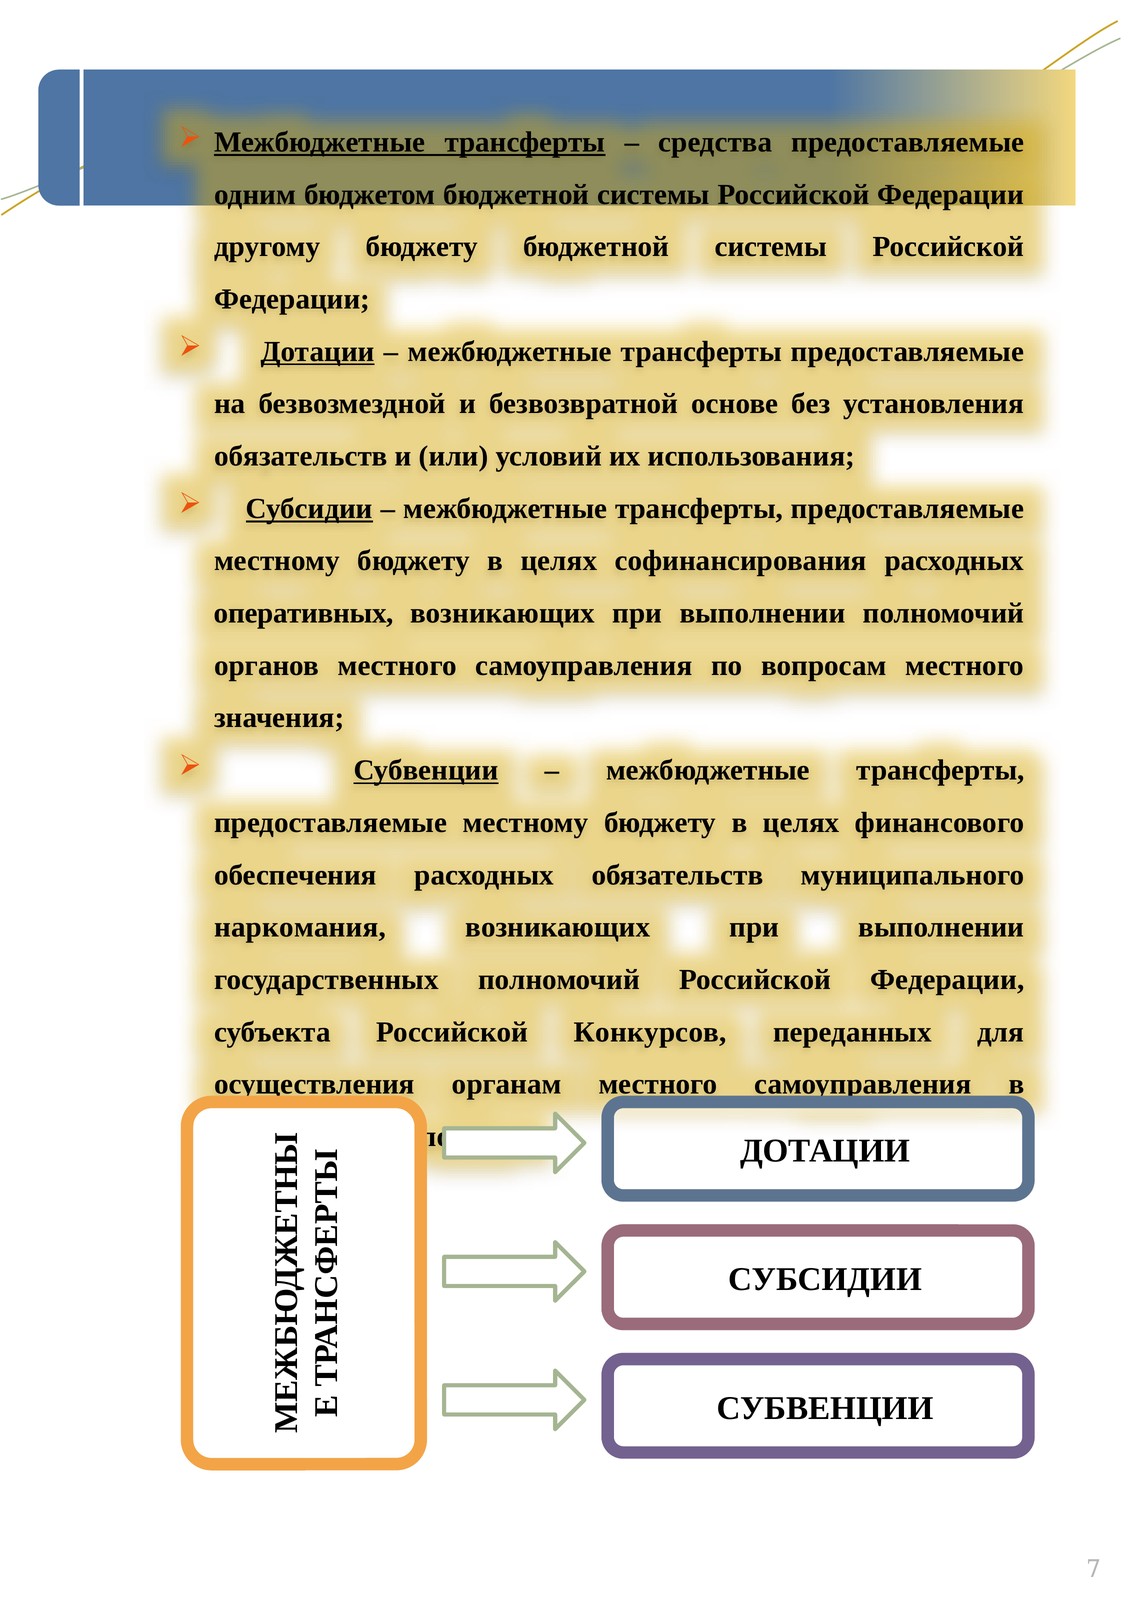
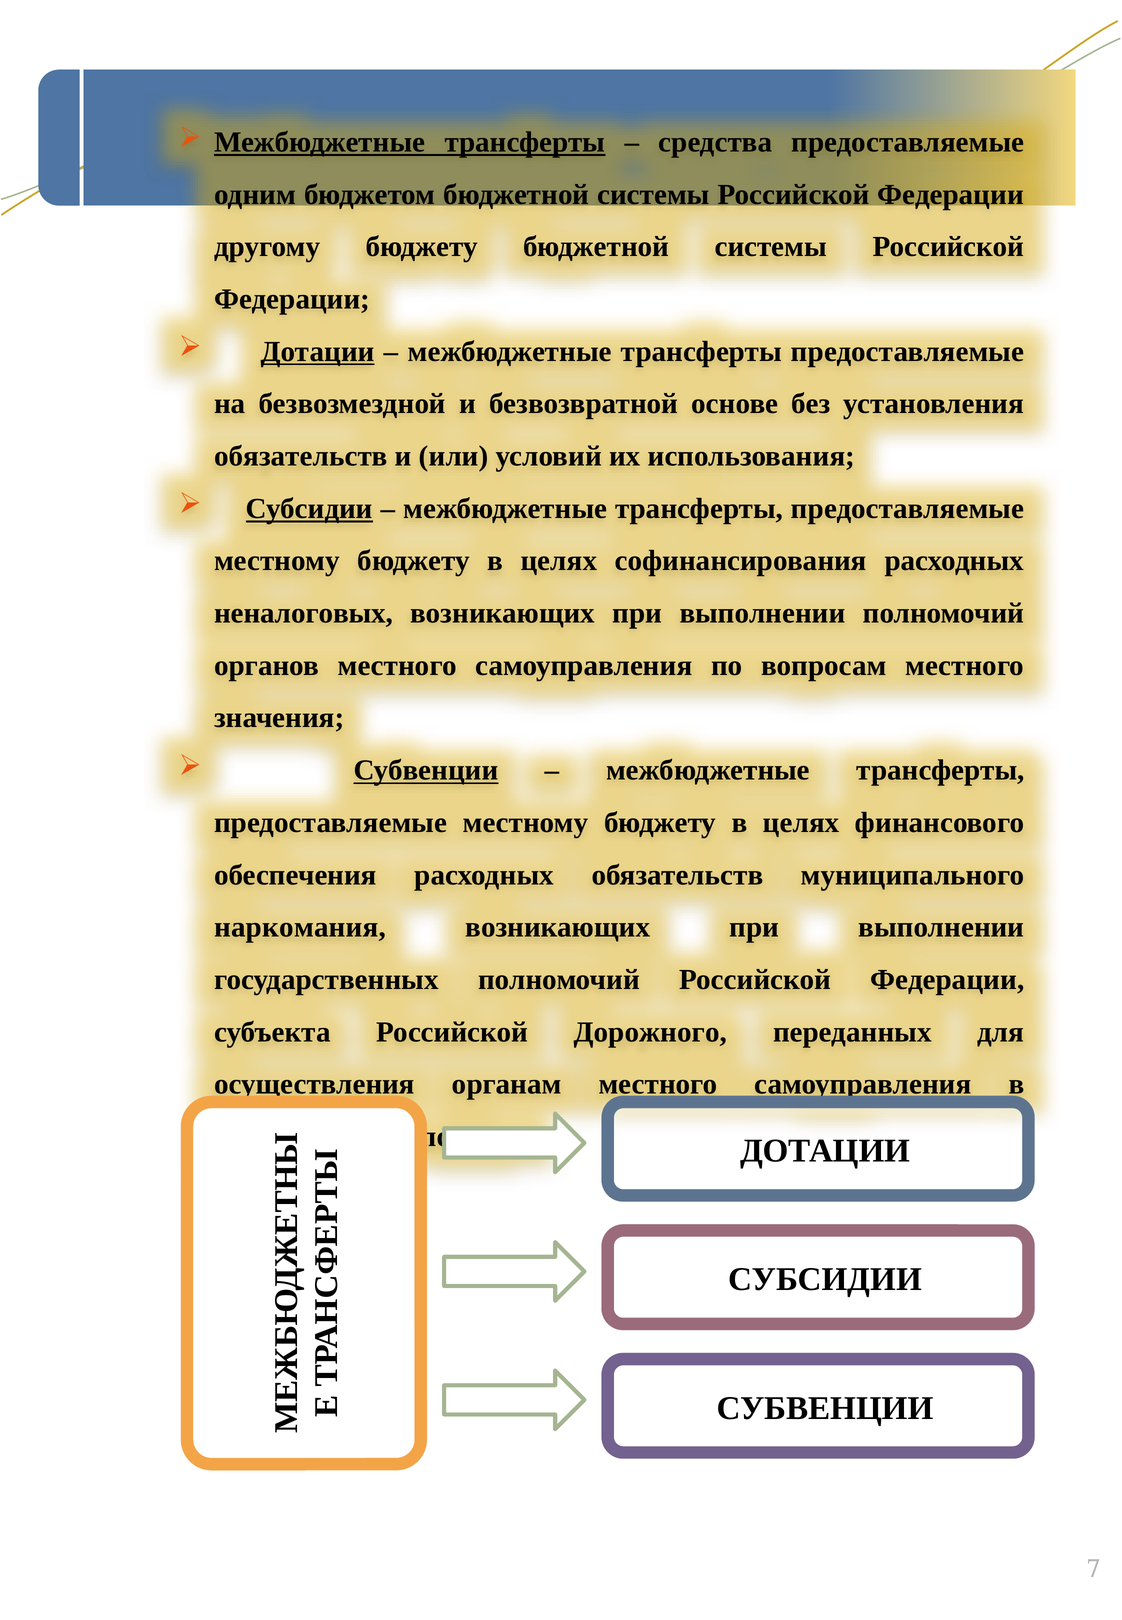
оперативных: оперативных -> неналоговых (304, 613)
Конкурсов: Конкурсов -> Дорожного (650, 1032)
